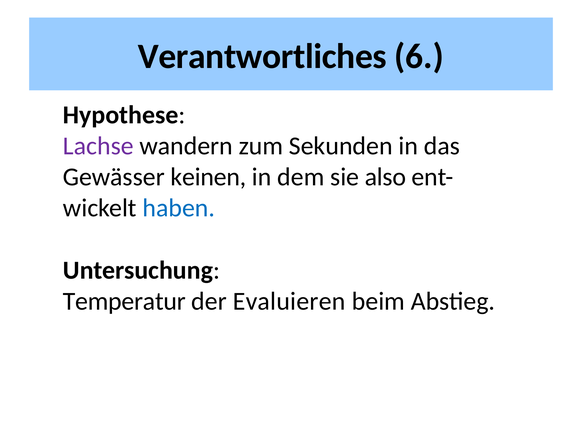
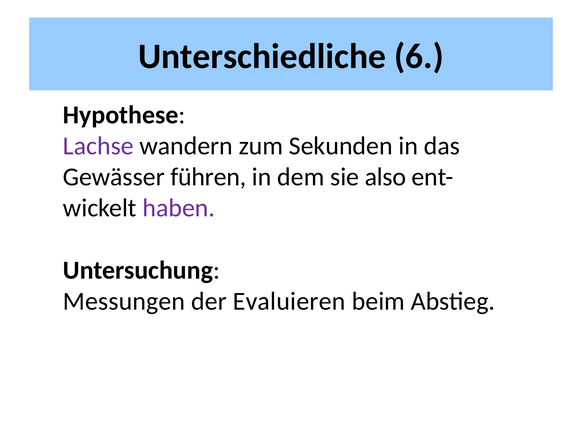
Verantwortliches: Verantwortliches -> Unterschiedliche (262, 56)
keinen: keinen -> führen (208, 177)
haben colour: blue -> purple (179, 208)
Temperatur: Temperatur -> Messungen (124, 301)
